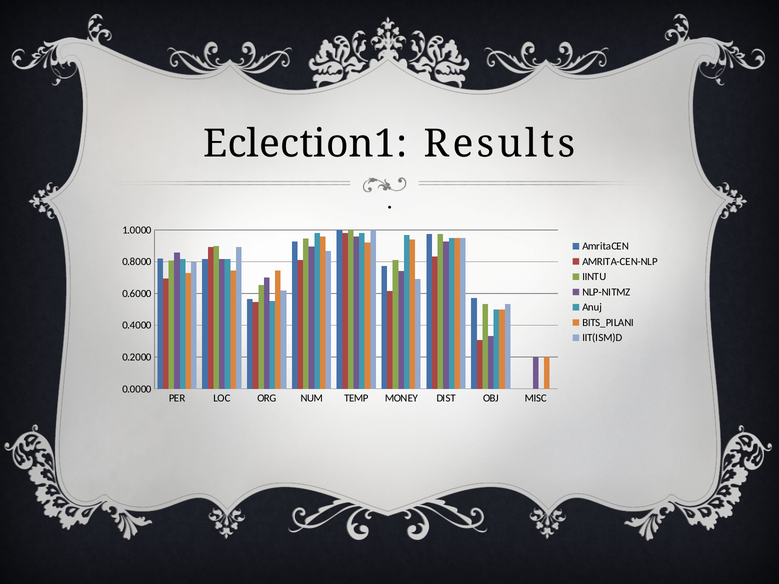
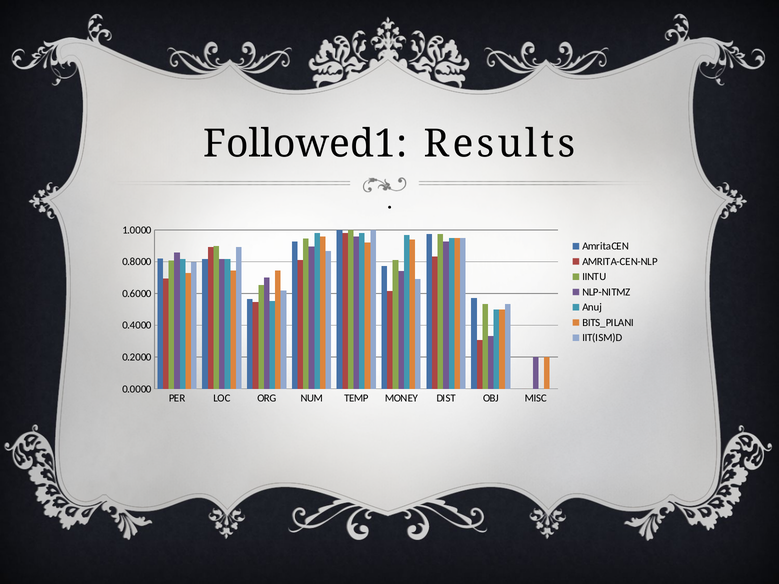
Eclection1: Eclection1 -> Followed1 (305, 144)
